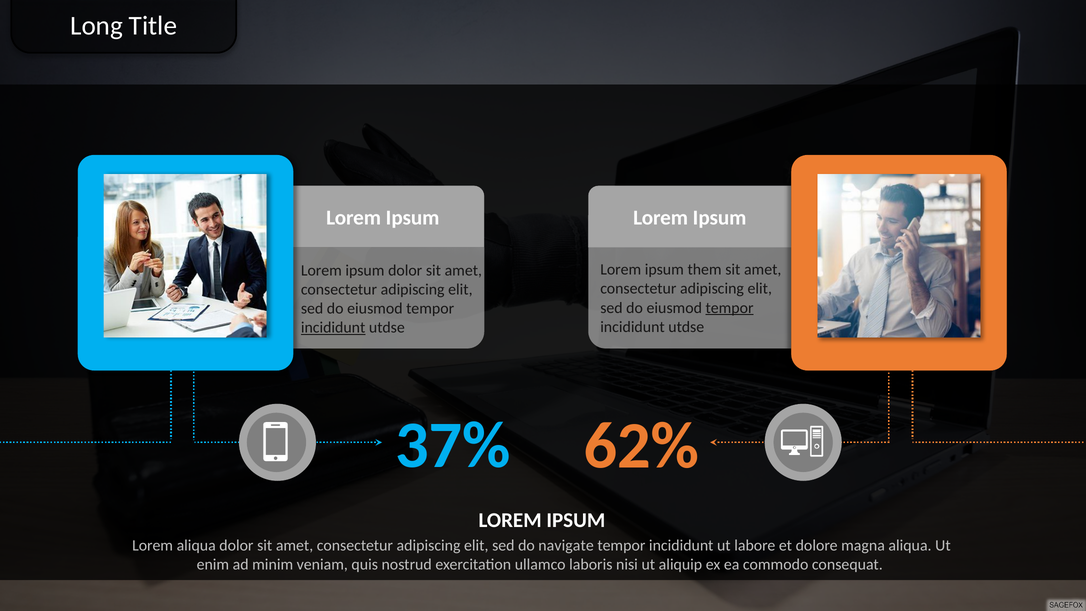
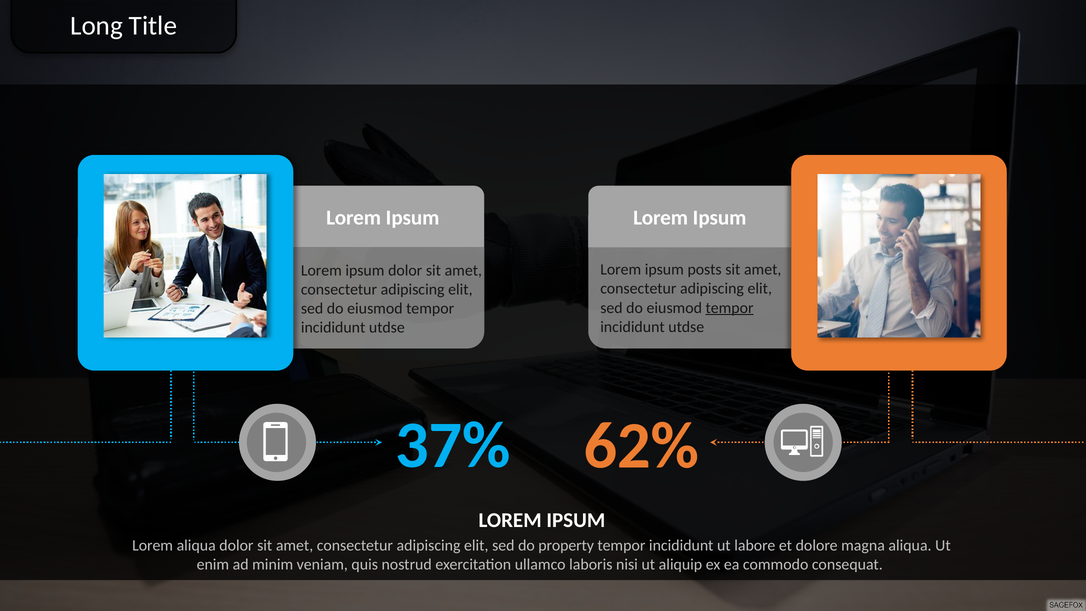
them: them -> posts (705, 270)
incididunt underline: present -> none (333, 328)
navigate: navigate -> property (566, 545)
